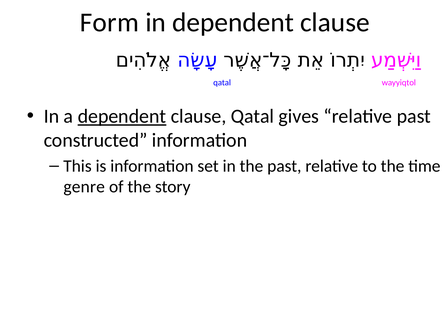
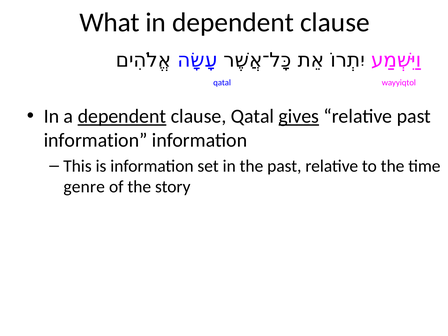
Form: Form -> What (110, 22)
gives underline: none -> present (299, 116)
constructed: constructed -> information (96, 140)
